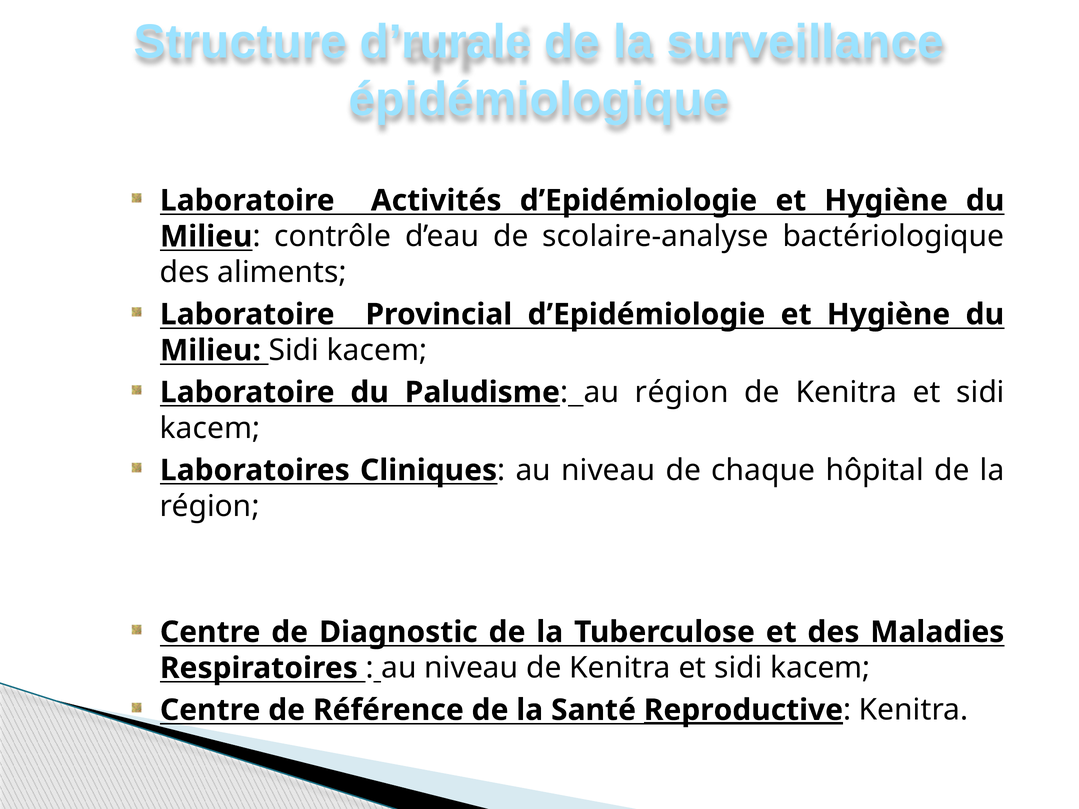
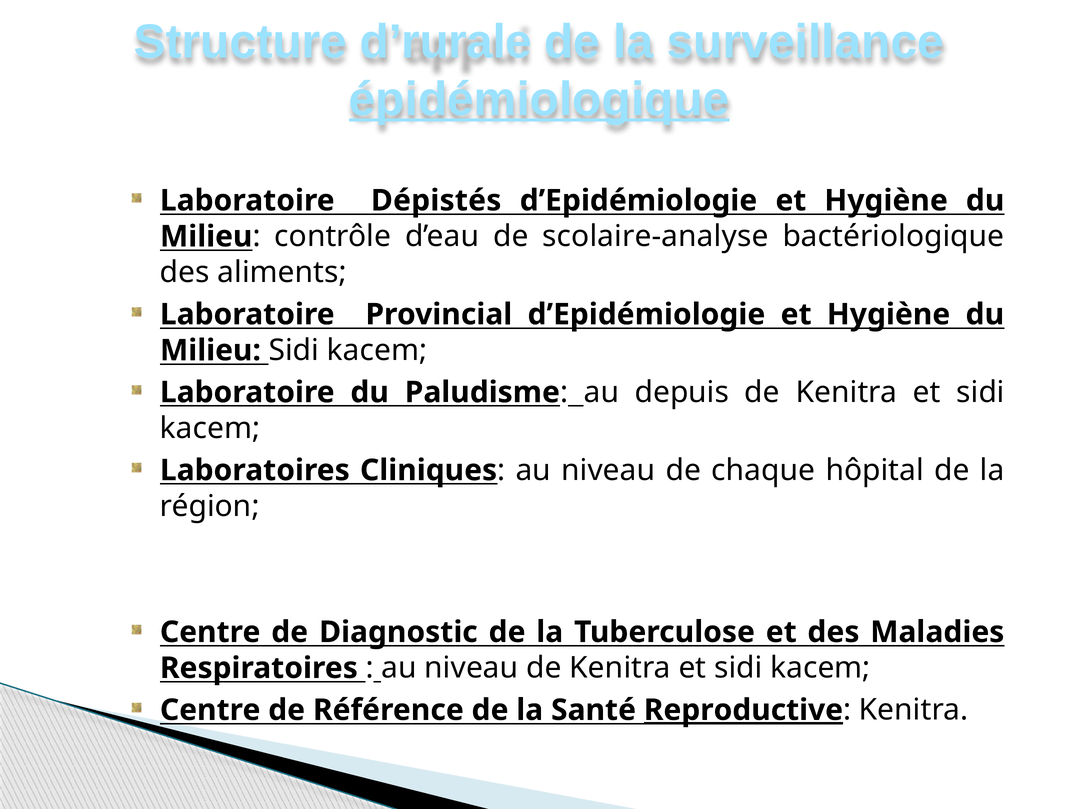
épidémiologique underline: none -> present (539, 100)
Activités: Activités -> Dépistés (436, 201)
au région: région -> depuis (682, 392)
